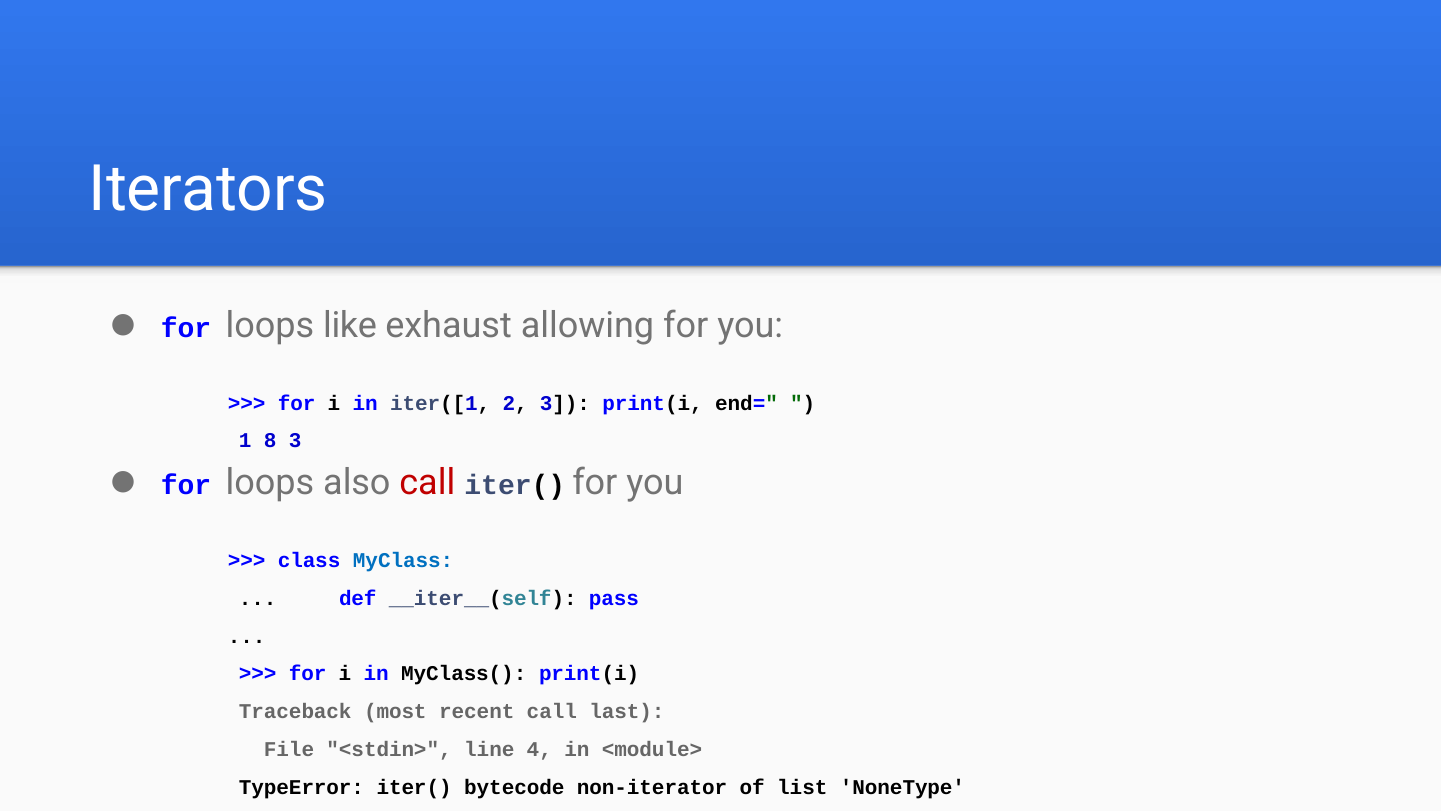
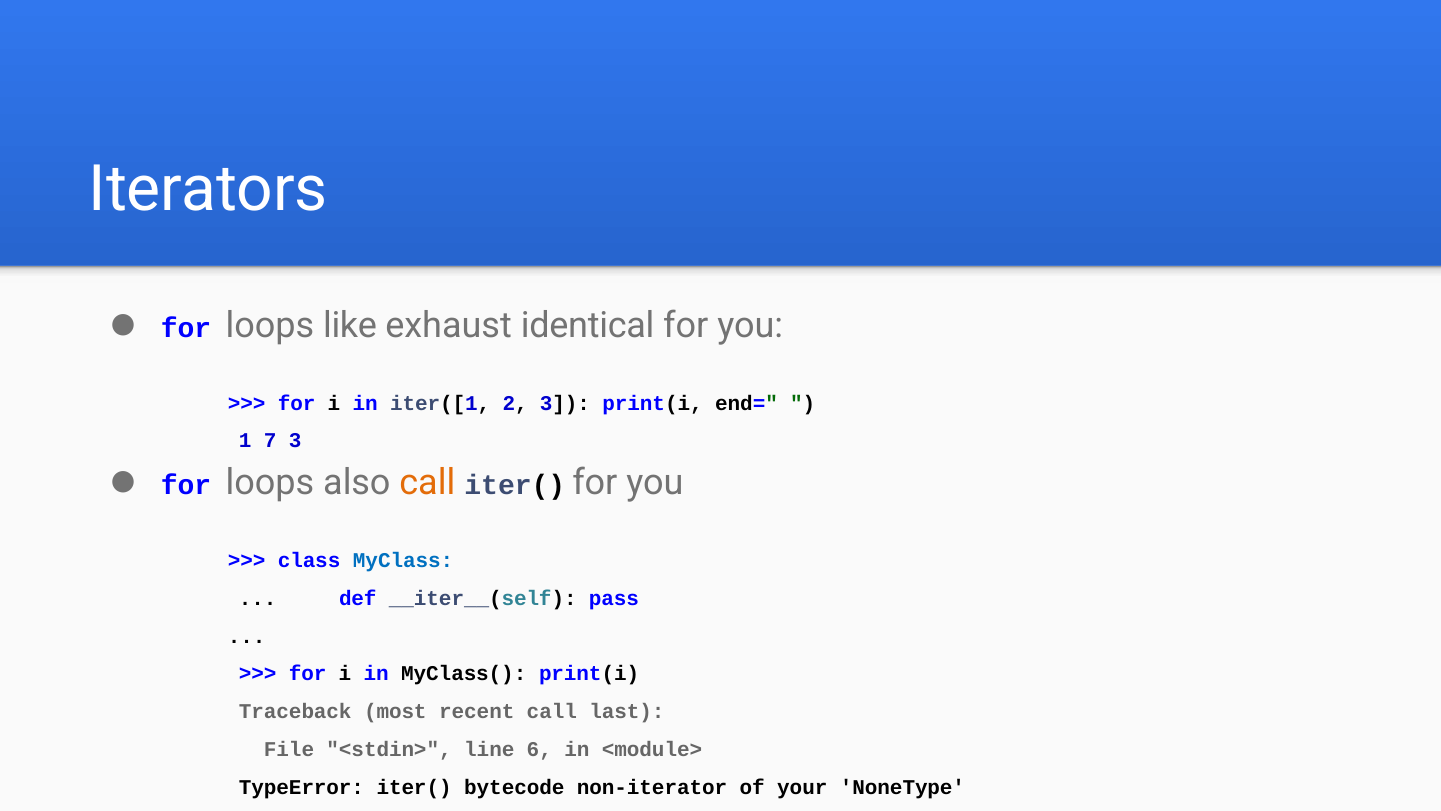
allowing: allowing -> identical (588, 325)
8: 8 -> 7 (270, 441)
call colour: red -> orange (427, 483)
4: 4 -> 6 (539, 749)
list: list -> your (802, 787)
